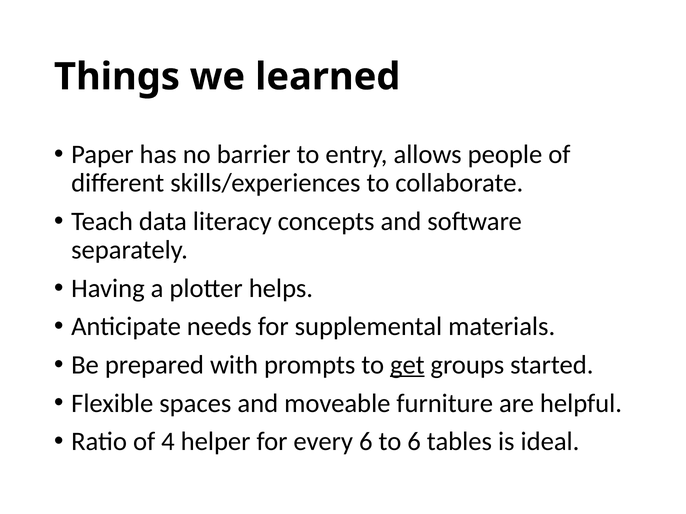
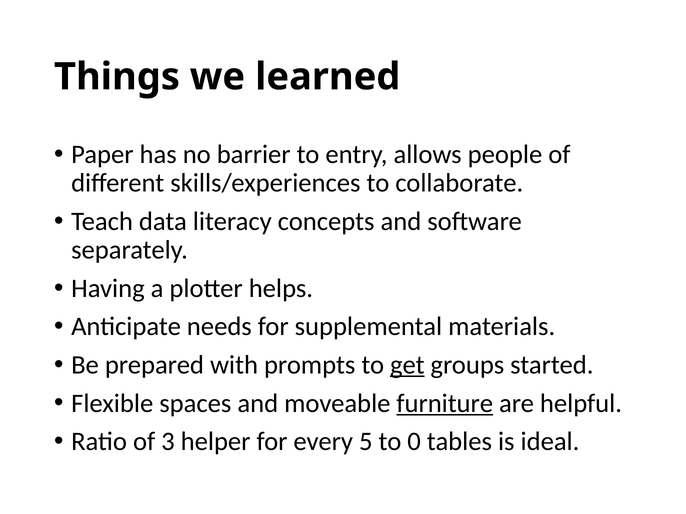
furniture underline: none -> present (445, 404)
4: 4 -> 3 (168, 442)
every 6: 6 -> 5 (366, 442)
to 6: 6 -> 0 (414, 442)
